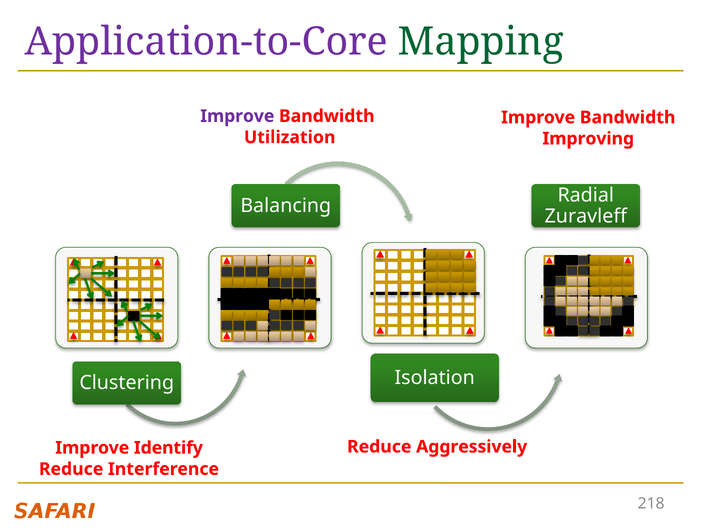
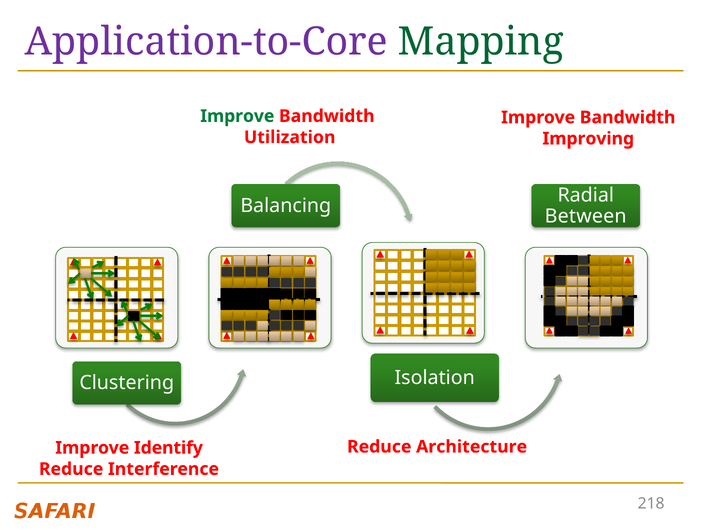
Improve colour: purple -> green (237, 116)
Zuravleff: Zuravleff -> Between (586, 216)
Aggressively: Aggressively -> Architecture (472, 447)
